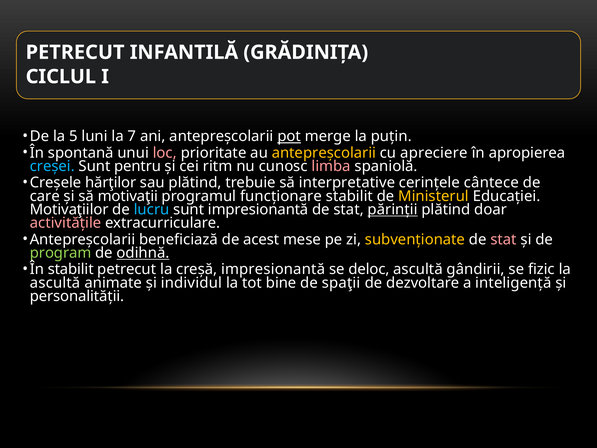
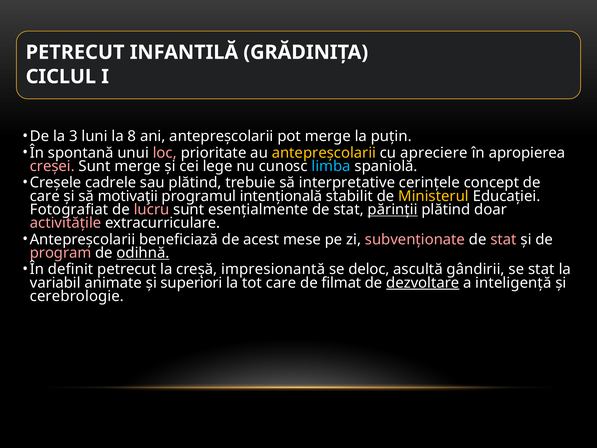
5: 5 -> 3 (73, 136)
7: 7 -> 8 (132, 136)
pot underline: present -> none (289, 136)
creșei colour: light blue -> pink (52, 166)
Sunt pentru: pentru -> merge (138, 166)
ritm: ritm -> lege (218, 166)
limba colour: pink -> light blue (331, 166)
hărţilor: hărţilor -> cadrele (111, 183)
cântece: cântece -> concept (491, 183)
funcționare: funcționare -> intențională (281, 196)
Motivaţiilor: Motivaţiilor -> Fotografiat (69, 210)
lucru colour: light blue -> pink (152, 210)
sunt impresionantă: impresionantă -> esențialmente (258, 210)
subvenționate colour: yellow -> pink (415, 239)
program colour: light green -> pink (61, 253)
În stabilit: stabilit -> definit (71, 269)
se fizic: fizic -> stat (541, 269)
ascultă: ascultă -> variabil (55, 283)
individul: individul -> superiori (192, 283)
tot bine: bine -> care (281, 283)
spaţii: spaţii -> filmat (341, 283)
dezvoltare underline: none -> present (423, 283)
personalității: personalității -> cerebrologie (77, 296)
